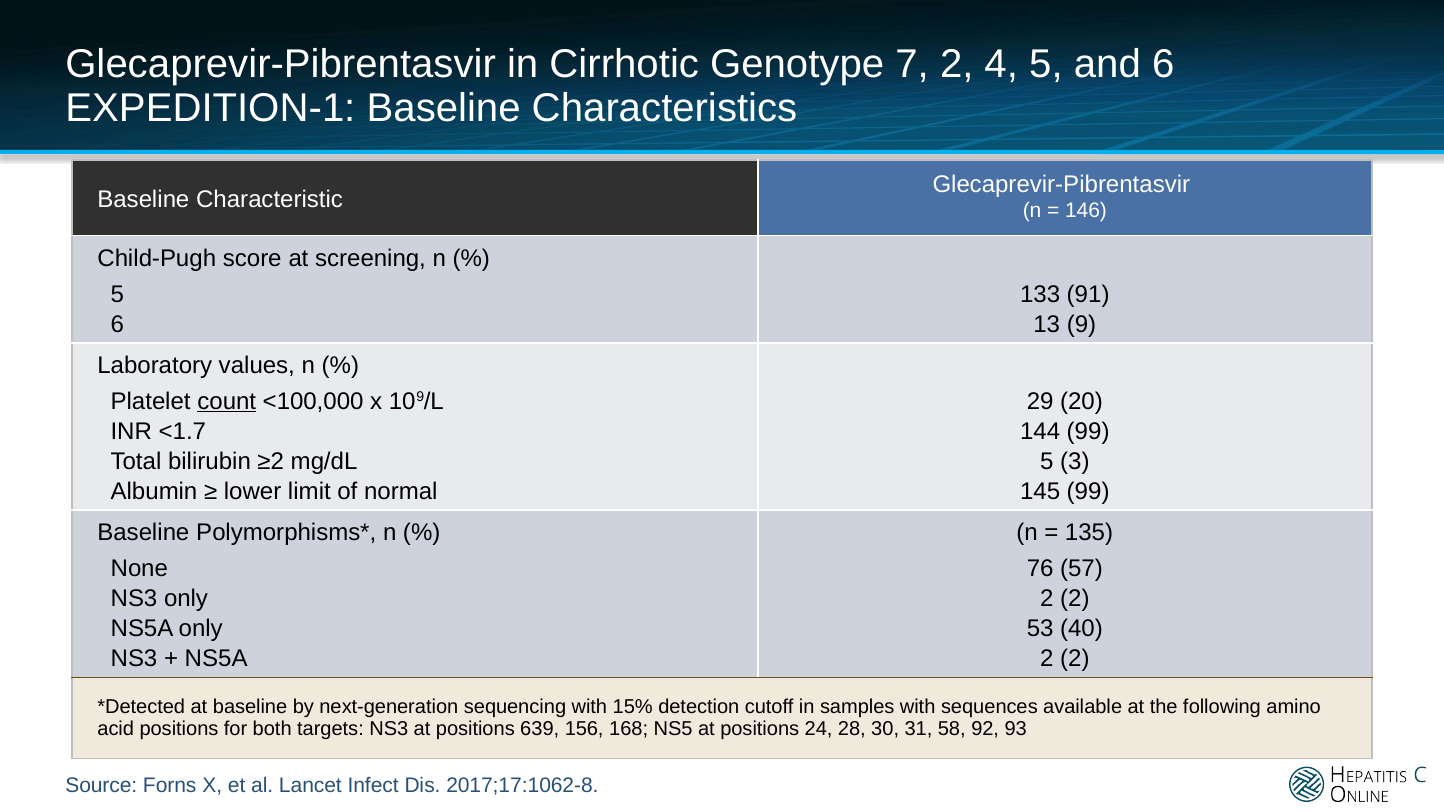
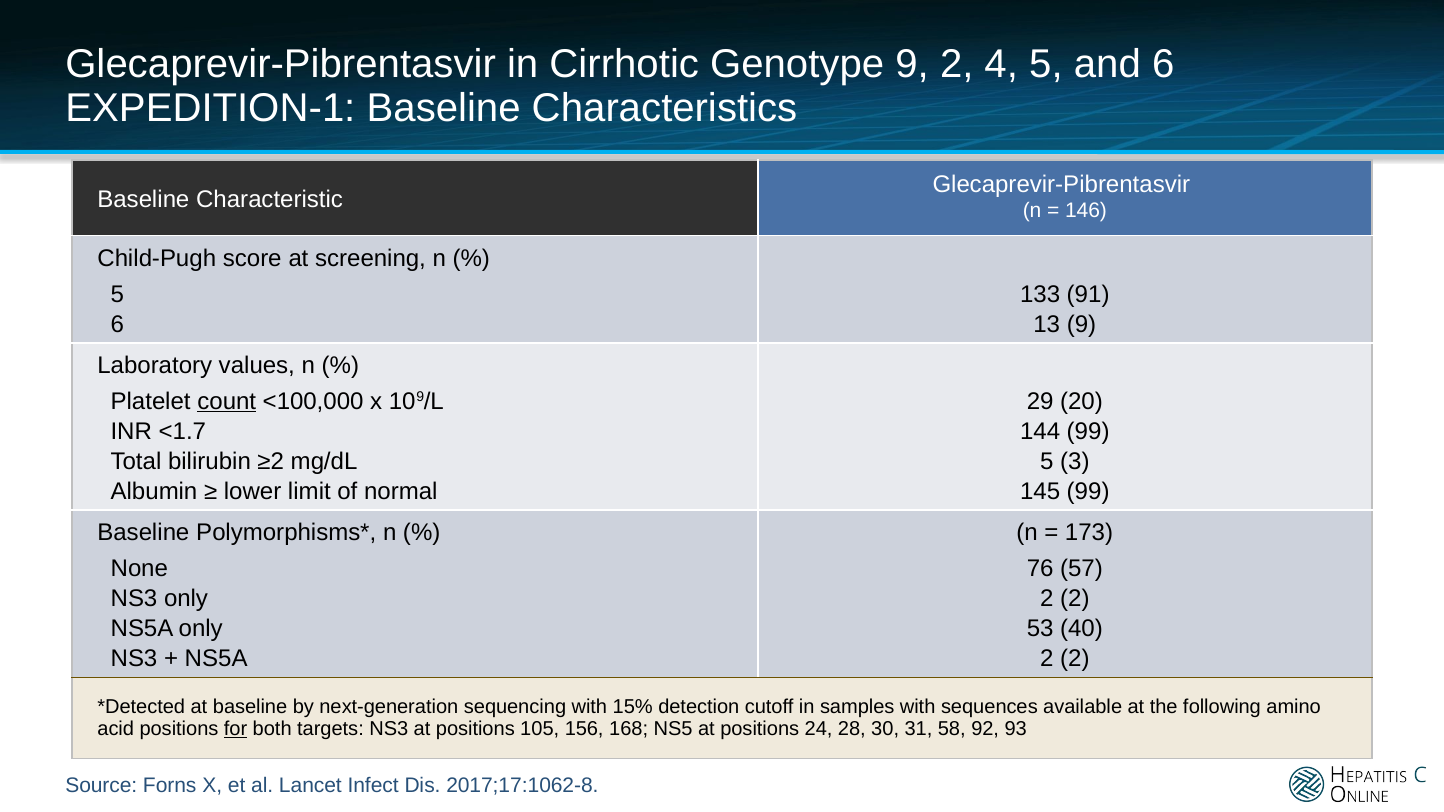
Genotype 7: 7 -> 9 (912, 64)
135: 135 -> 173 (1089, 533)
for underline: none -> present (236, 729)
639: 639 -> 105 (540, 729)
